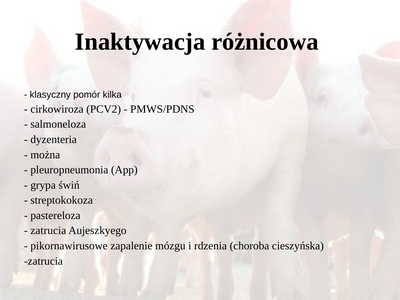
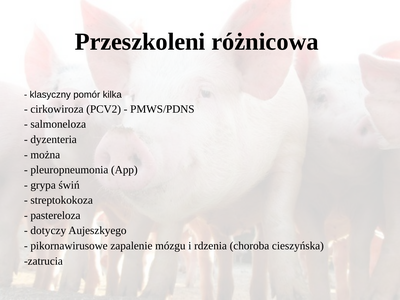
Inaktywacja: Inaktywacja -> Przeszkoleni (140, 42)
zatrucia: zatrucia -> dotyczy (48, 231)
